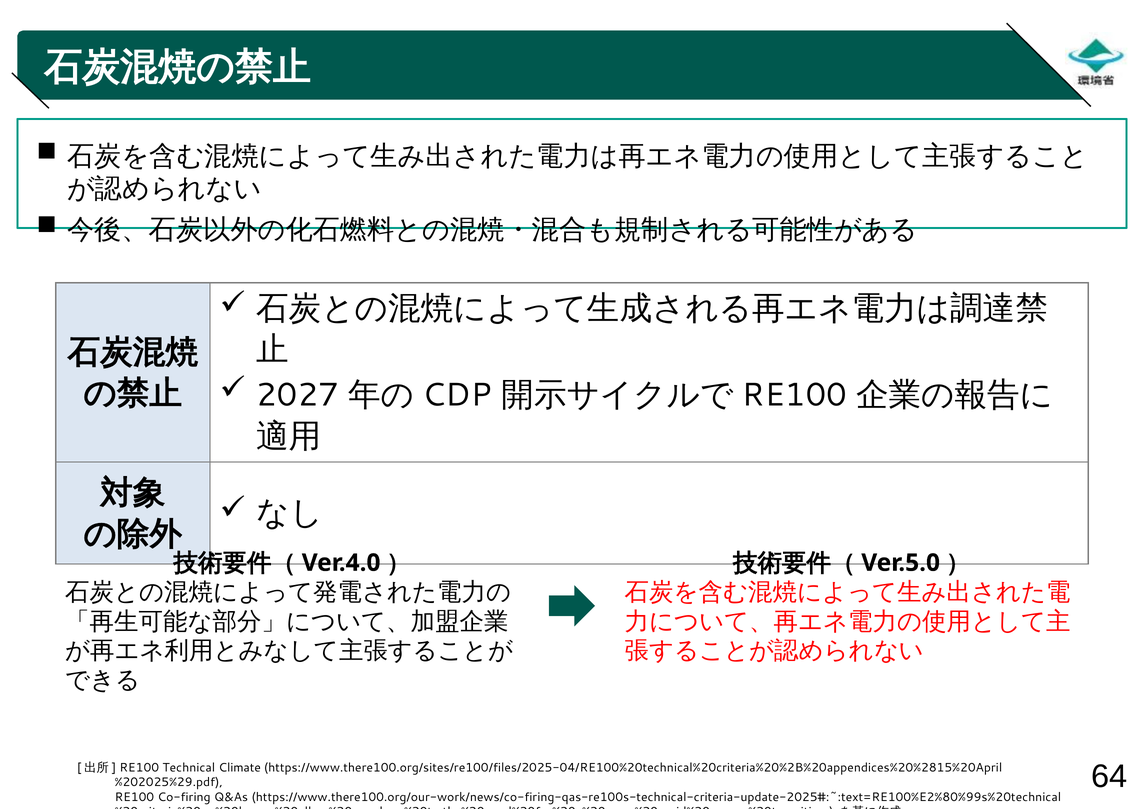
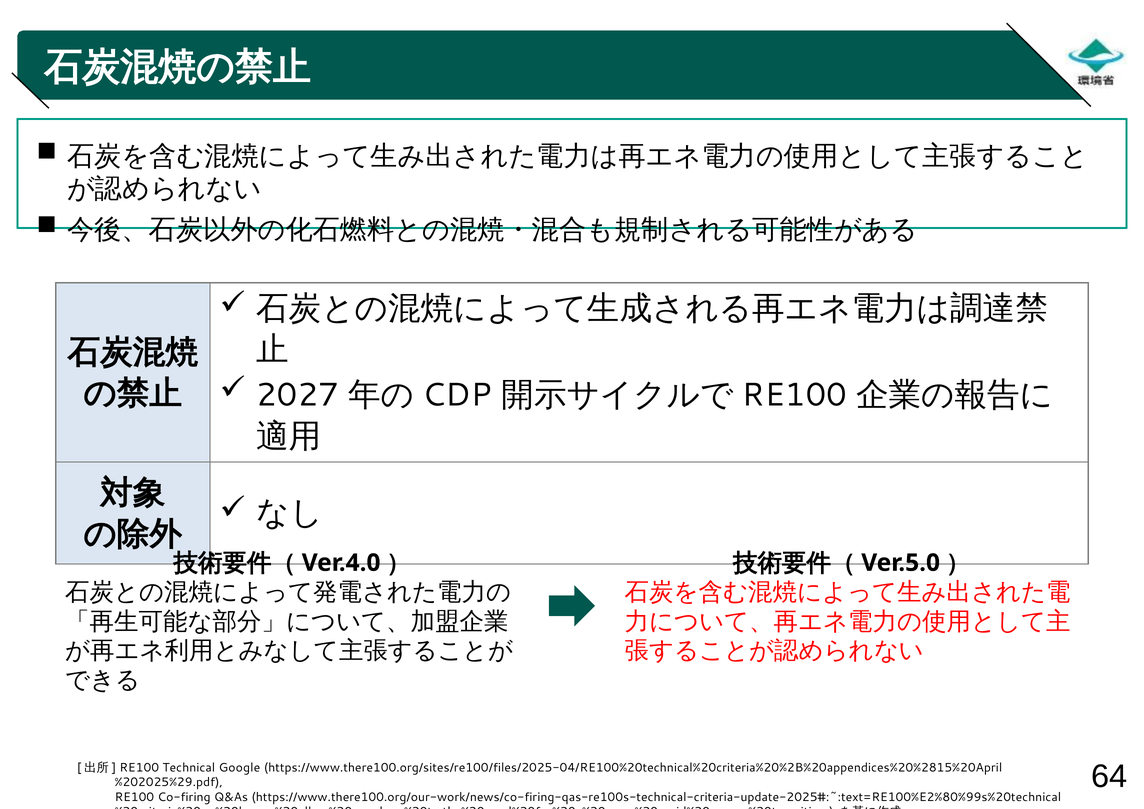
Climate: Climate -> Google (240, 767)
